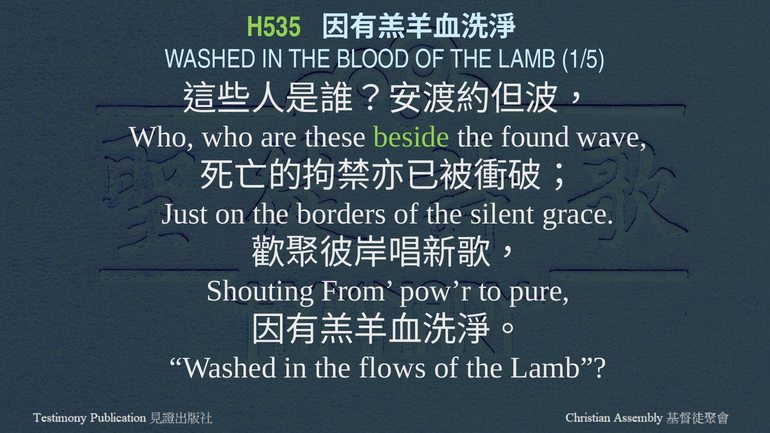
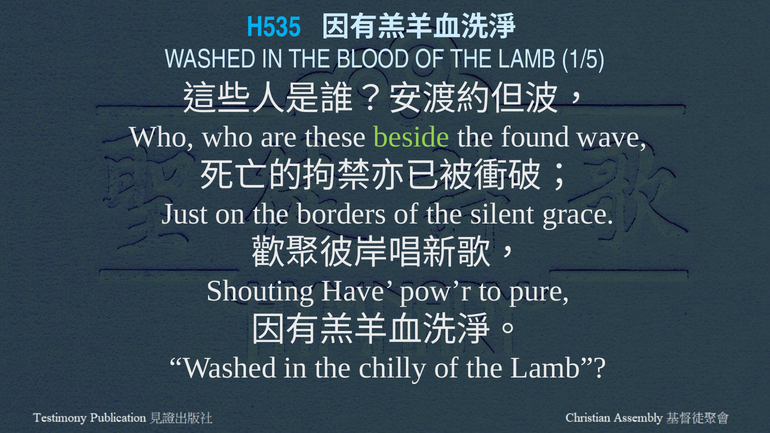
H535 colour: light green -> light blue (274, 27)
From: From -> Have (358, 291)
flows: flows -> chilly (393, 368)
